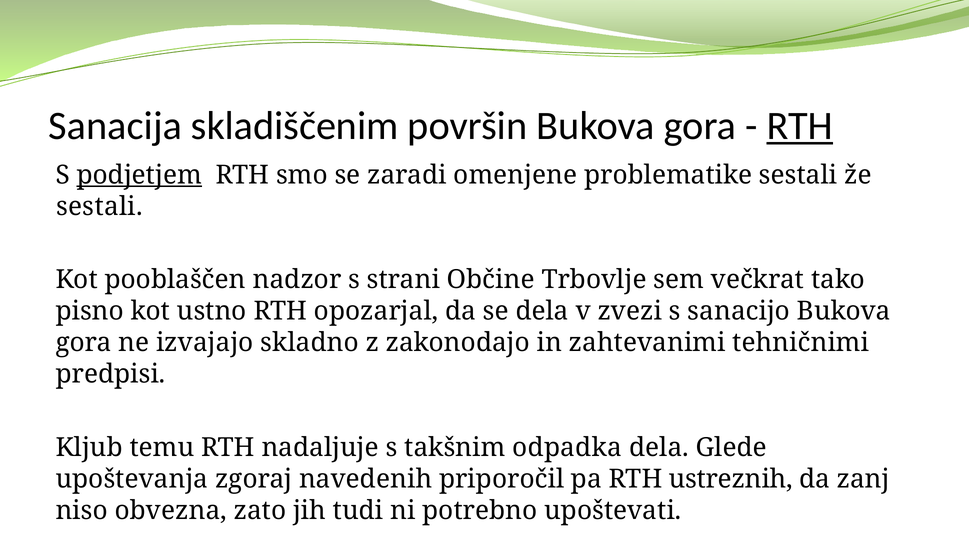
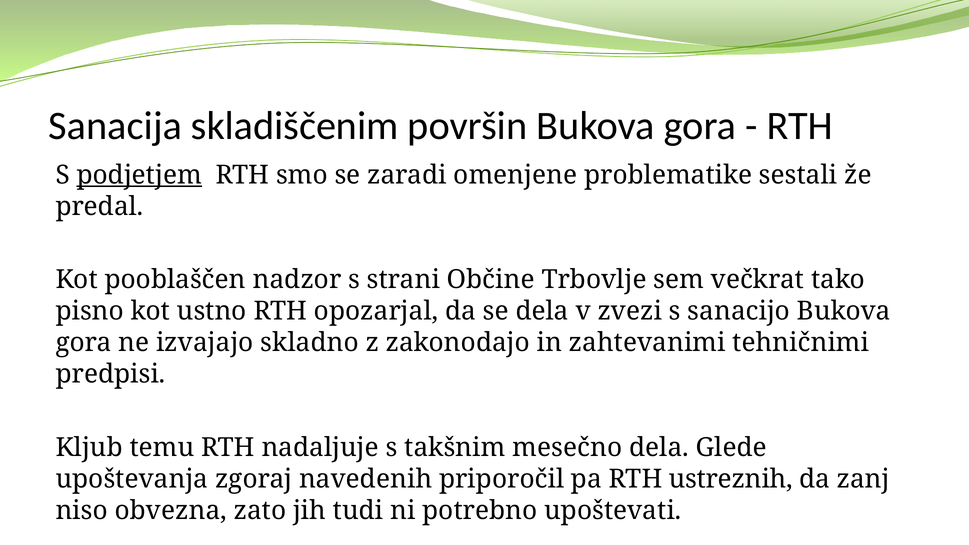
RTH underline: present -> none (800, 126)
sestali: sestali -> predal (99, 206)
odpadka: odpadka -> mesečno (567, 448)
